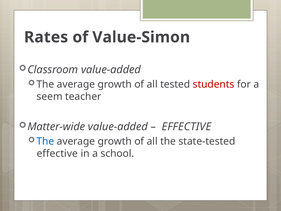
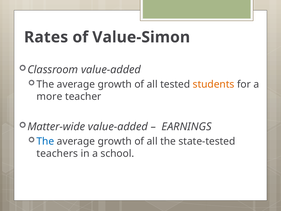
students colour: red -> orange (214, 84)
seem: seem -> more (49, 96)
EFFECTIVE: EFFECTIVE -> EARNINGS (187, 127)
effective: effective -> teachers (57, 153)
